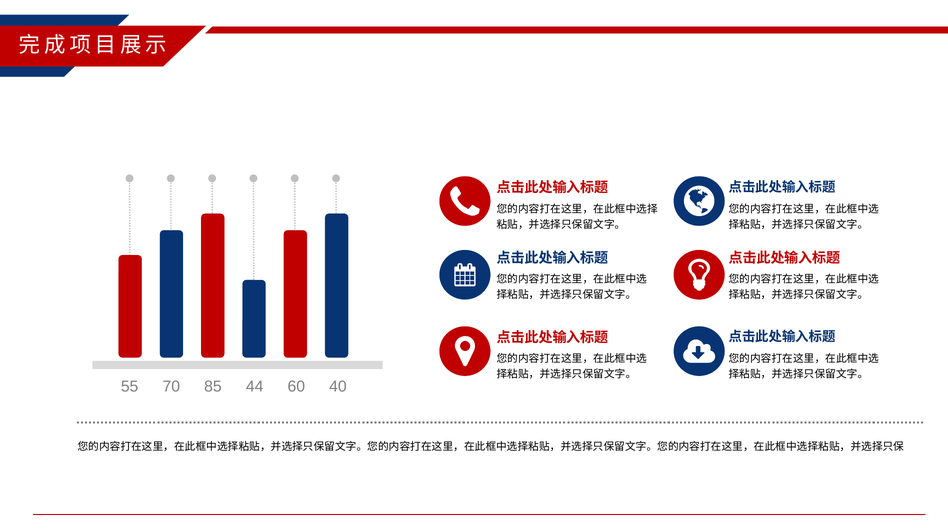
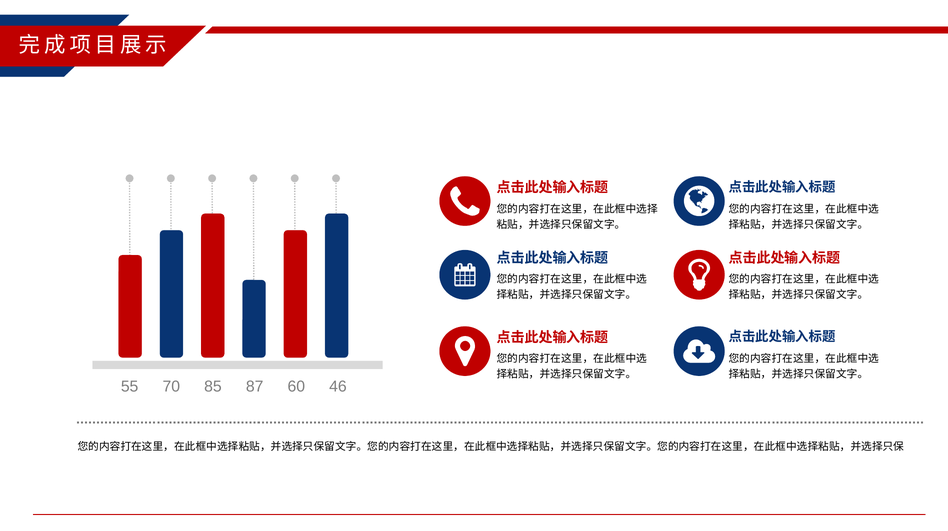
44: 44 -> 87 (255, 387)
40: 40 -> 46 (338, 387)
